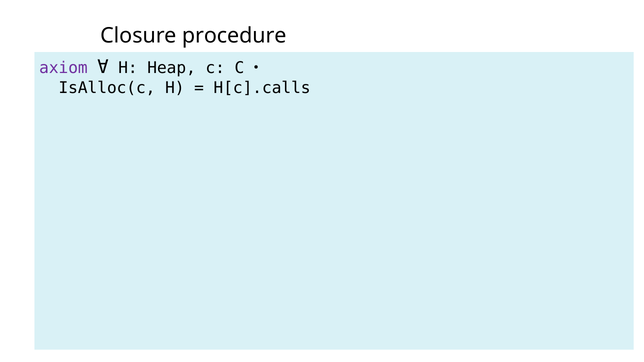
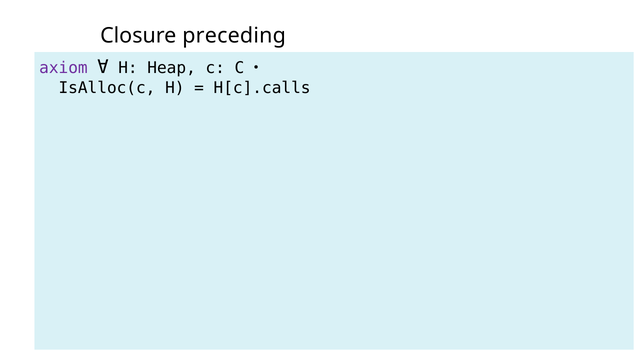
procedure: procedure -> preceding (234, 35)
